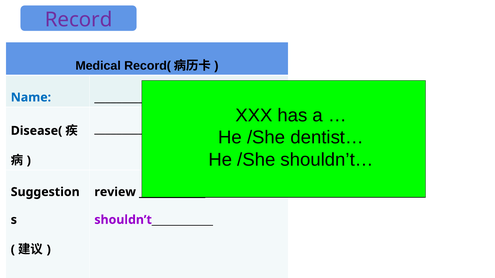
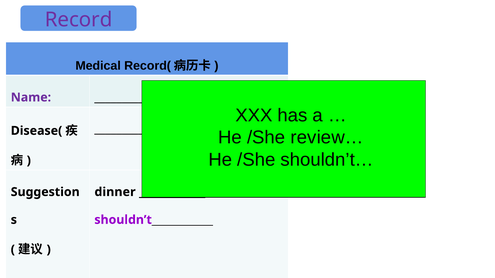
Name colour: blue -> purple (31, 98)
dentist…: dentist… -> review… (327, 138)
review: review -> dinner (115, 192)
